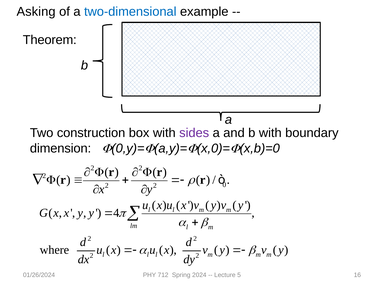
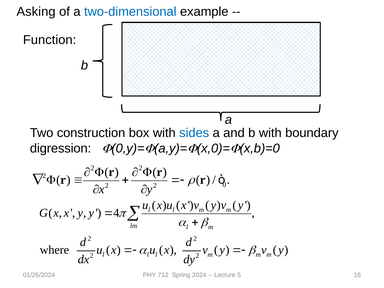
Theorem: Theorem -> Function (50, 40)
sides colour: purple -> blue (194, 133)
dimension: dimension -> digression (61, 148)
